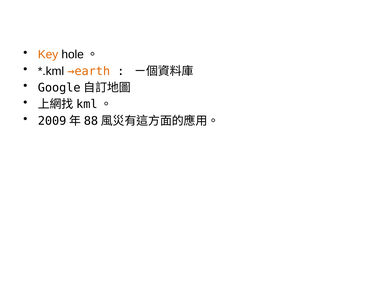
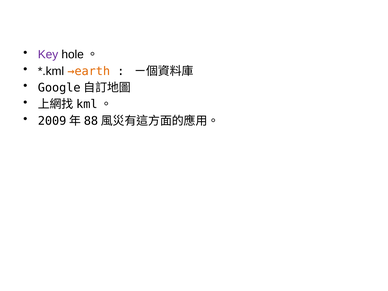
Key colour: orange -> purple (48, 55)
